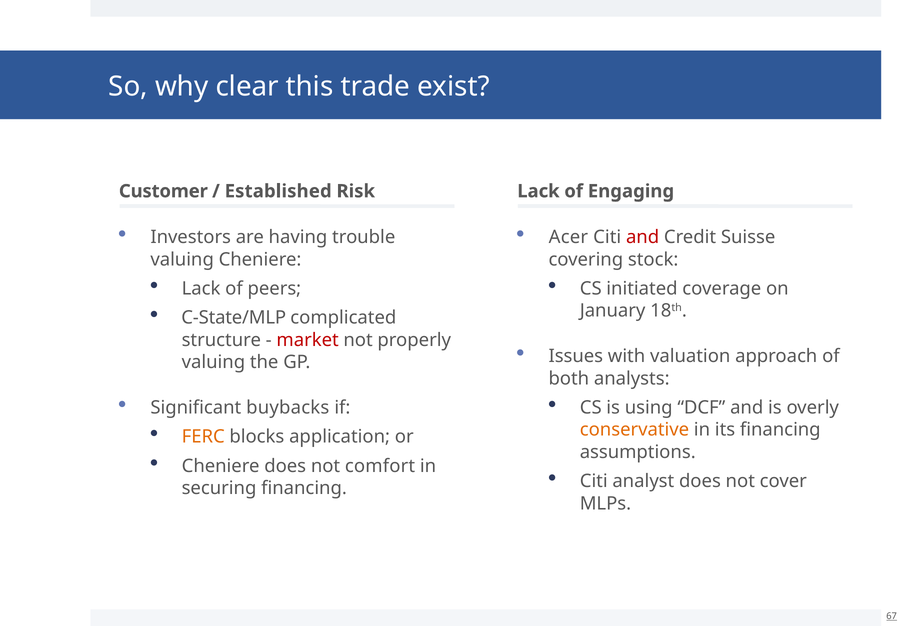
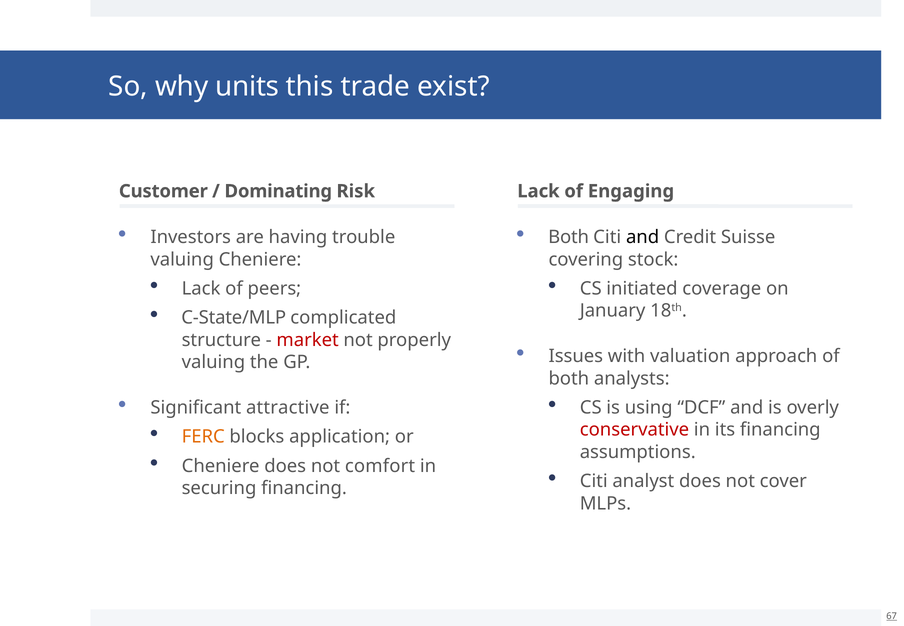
clear: clear -> units (247, 87)
Established: Established -> Dominating (278, 191)
Acer: Acer -> Both (569, 237)
and colour: red -> black (643, 237)
buybacks: buybacks -> attractive (288, 408)
conservative colour: orange -> red (634, 430)
